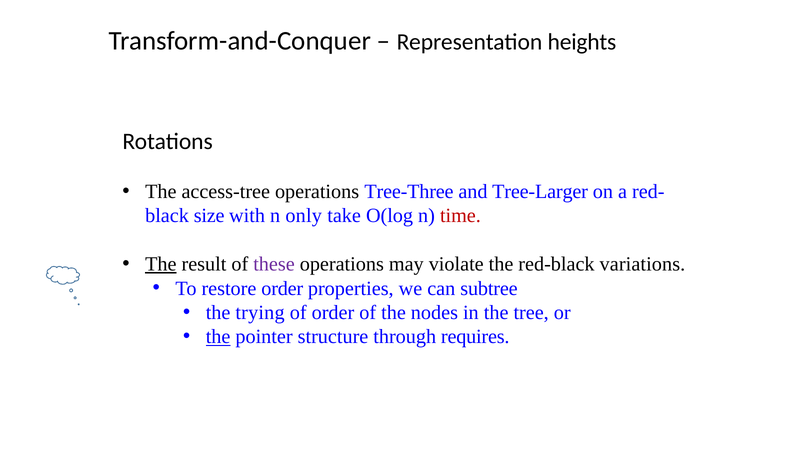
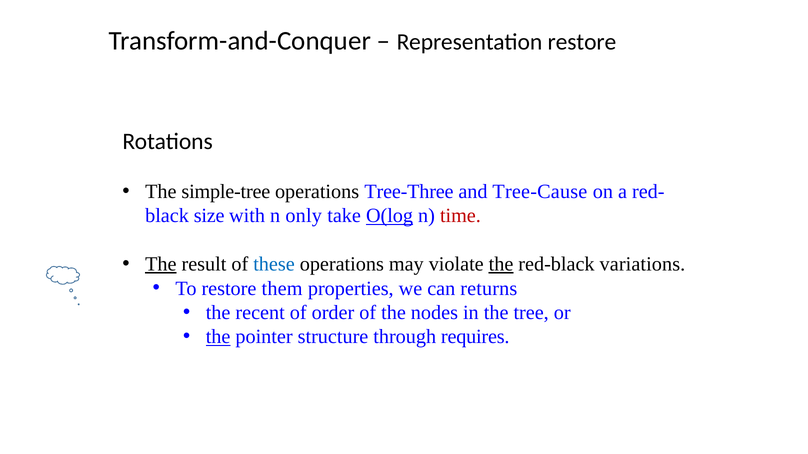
Representation heights: heights -> restore (582, 42)
access-tree: access-tree -> simple-tree (226, 192)
Tree-Larger: Tree-Larger -> Tree-Cause (540, 192)
O(log underline: none -> present (390, 216)
these colour: purple -> blue (274, 264)
the underline: none -> present (501, 264)
restore order: order -> them (282, 289)
subtree: subtree -> returns (489, 289)
trying: trying -> recent (260, 313)
